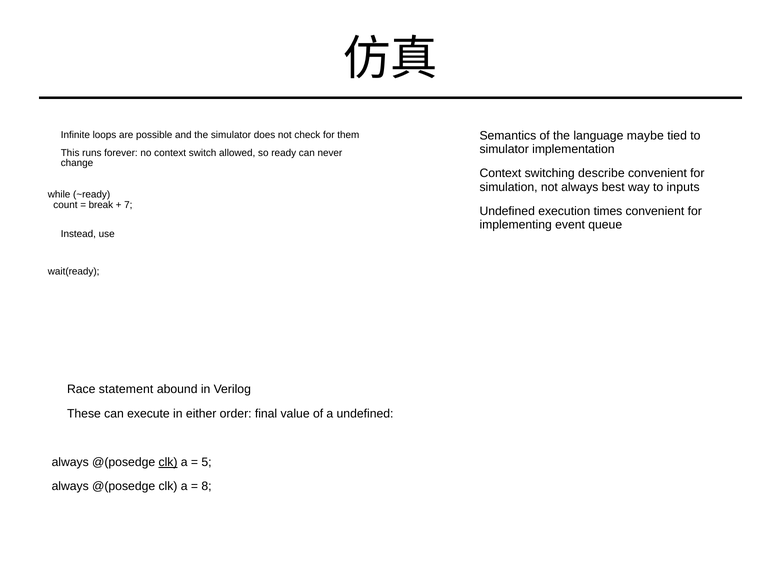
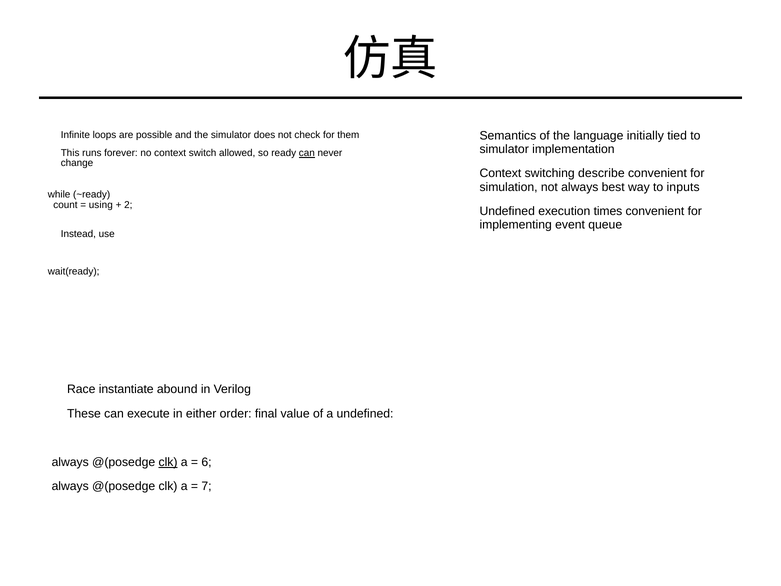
maybe: maybe -> initially (645, 135)
can underline: none -> present (307, 153)
break: break -> using (101, 205)
7: 7 -> 2 (128, 205)
statement: statement -> instantiate (126, 389)
5: 5 -> 6 (206, 462)
8: 8 -> 7 (206, 486)
